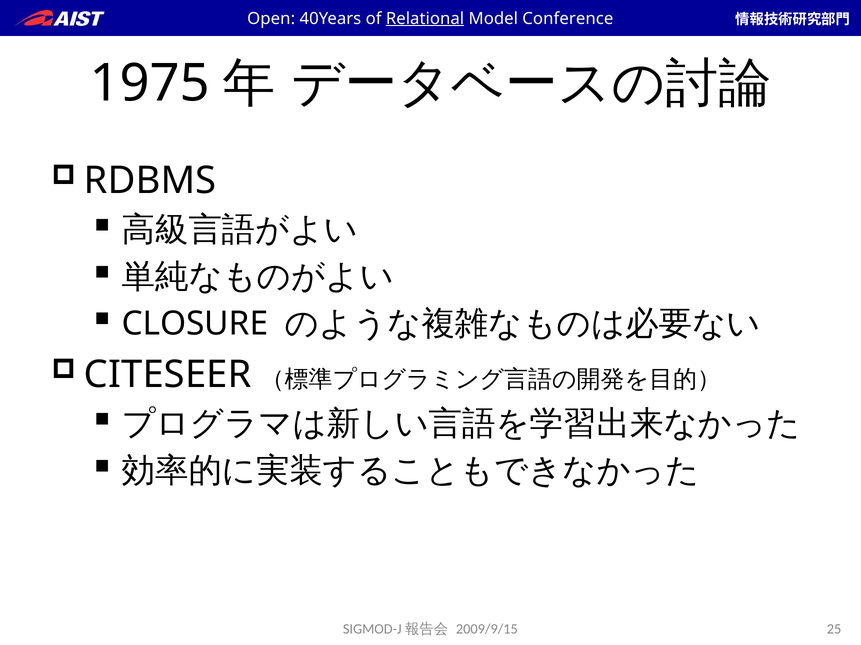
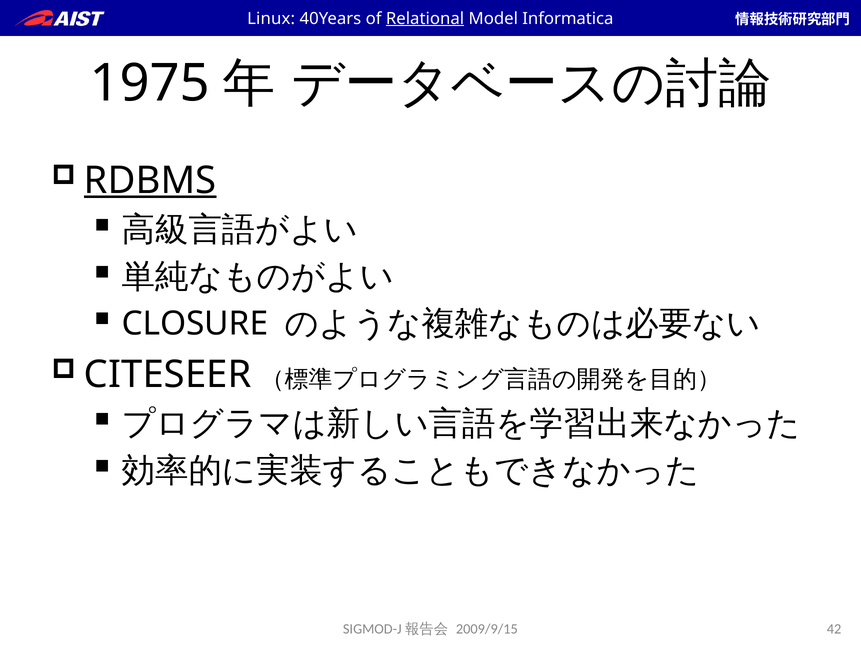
Open: Open -> Linux (271, 19)
Conference: Conference -> Informatica (568, 19)
RDBMS underline: none -> present (150, 181)
25: 25 -> 42 (834, 630)
